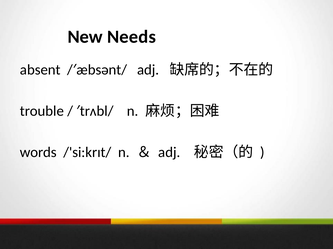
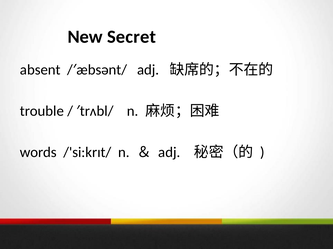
Needs: Needs -> Secret (132, 37)
